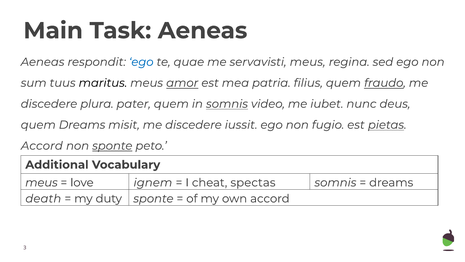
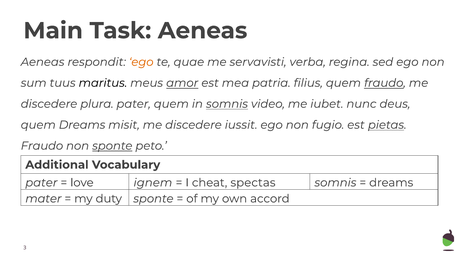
ego colour: blue -> orange (141, 62)
servavisti meus: meus -> verba (308, 62)
Accord: Accord -> Fraudo (42, 146)
meus: meus -> pater (41, 182)
death: death -> mater (43, 198)
